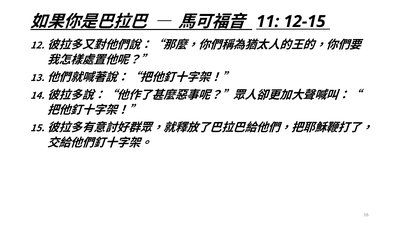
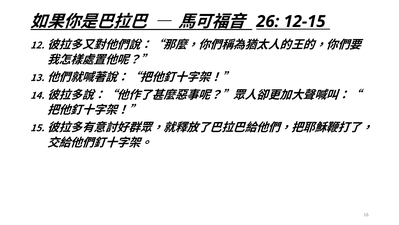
11: 11 -> 26 (268, 21)
